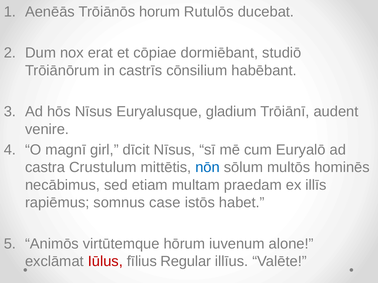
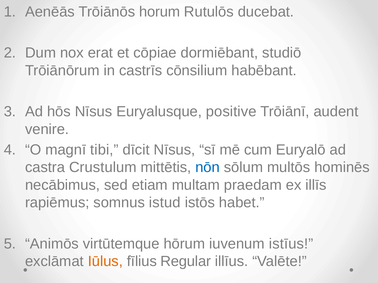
gladium: gladium -> positive (231, 112)
girl: girl -> tibi (104, 150)
case: case -> istud (165, 203)
alone: alone -> istīus (291, 244)
Iūlus colour: red -> orange (105, 262)
